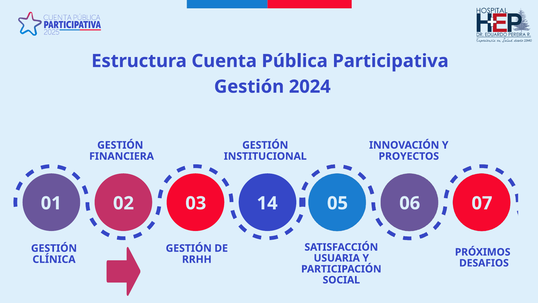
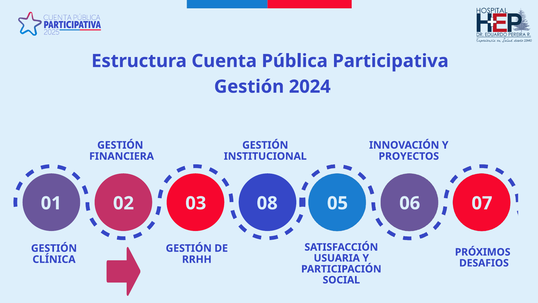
14: 14 -> 08 (267, 203)
